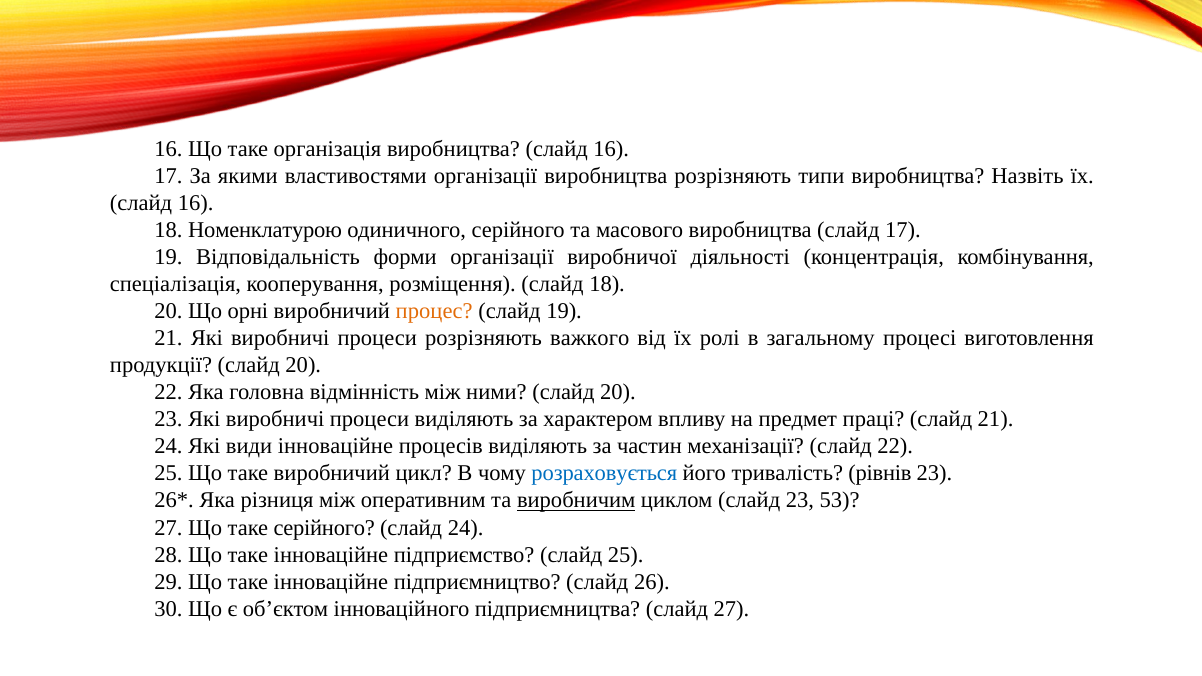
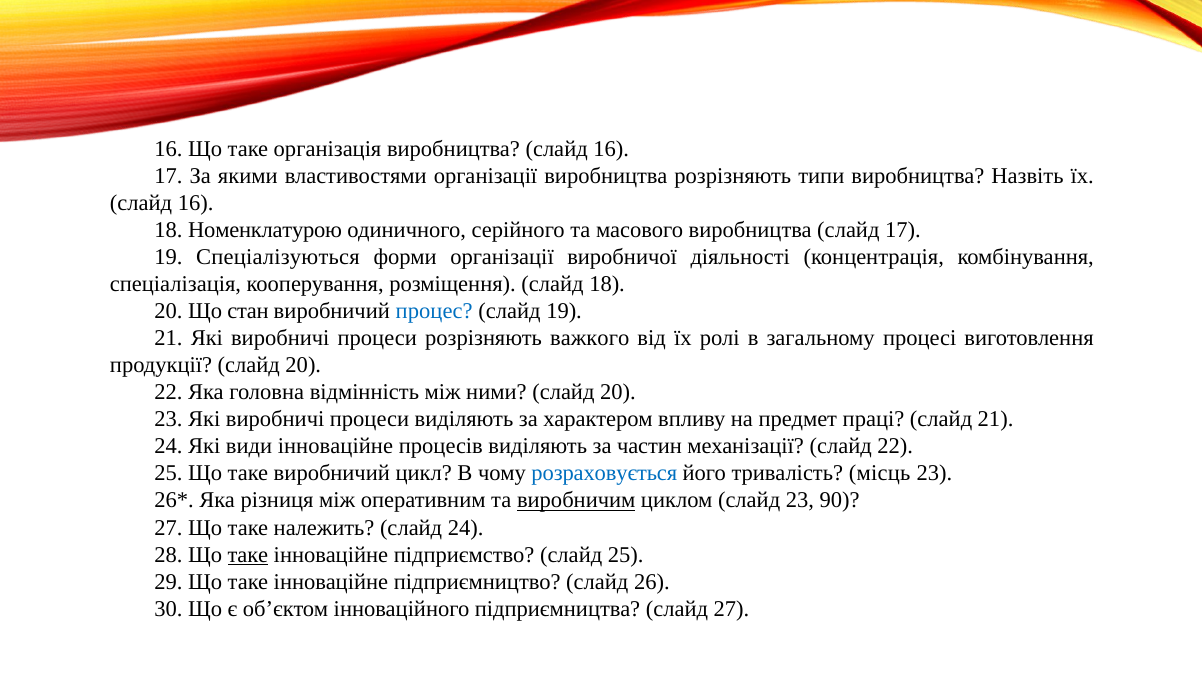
Відповідальність: Відповідальність -> Спеціалізуються (278, 257)
орні: орні -> стан (248, 311)
процес colour: orange -> blue (434, 311)
рівнів: рівнів -> місць (880, 474)
53: 53 -> 90 (840, 501)
таке серійного: серійного -> належить (324, 528)
таке underline: none -> present (248, 555)
